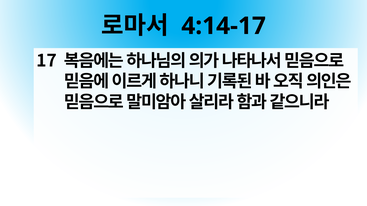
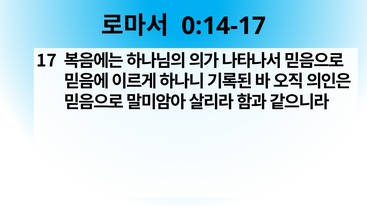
4:14-17: 4:14-17 -> 0:14-17 (224, 26)
